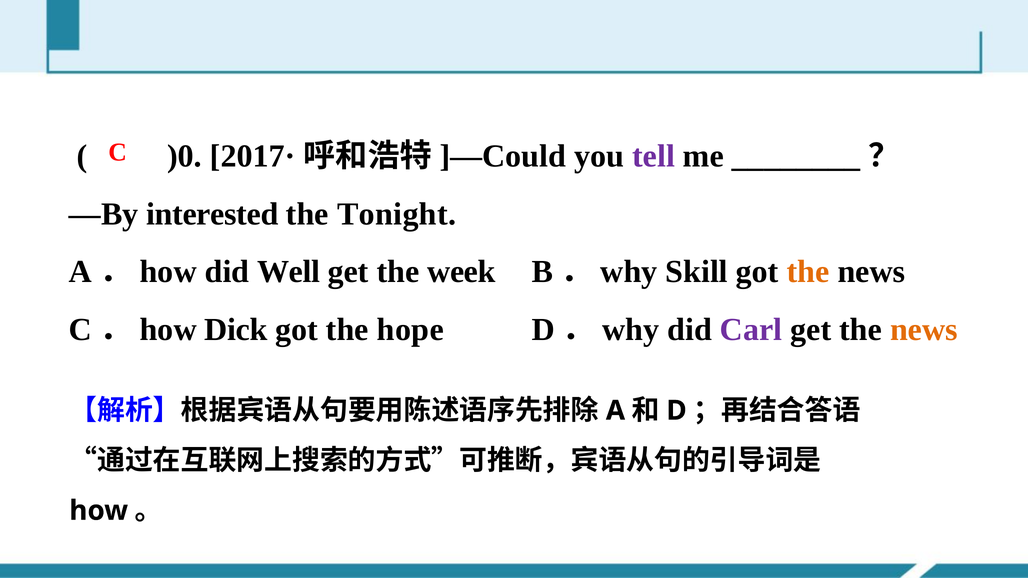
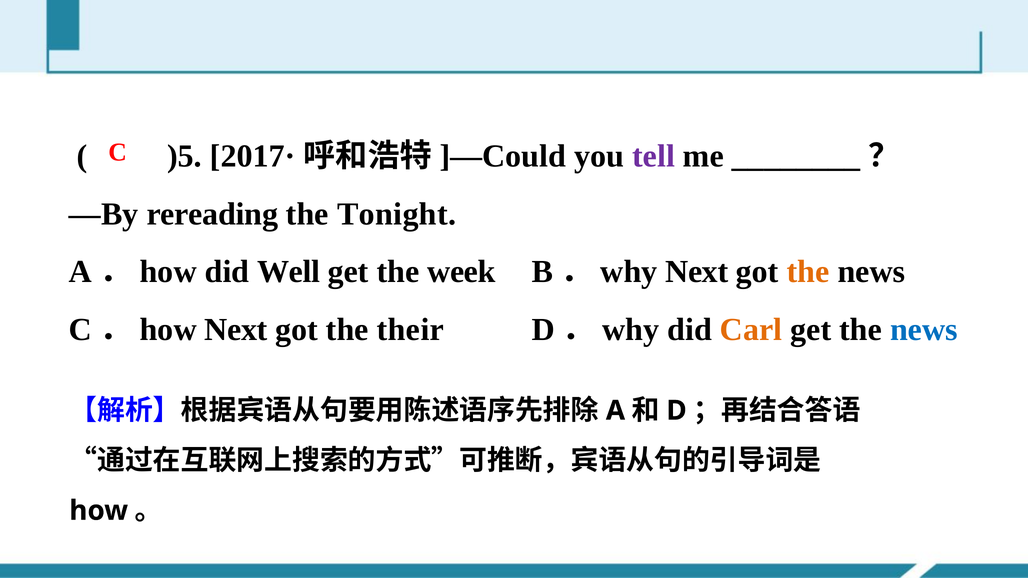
)0: )0 -> )5 (185, 156)
interested: interested -> rereading (212, 214)
Skill: Skill -> Next (697, 272)
Dick: Dick -> Next (236, 330)
hope: hope -> their (410, 330)
Carl colour: purple -> orange (751, 330)
news colour: orange -> blue (924, 330)
